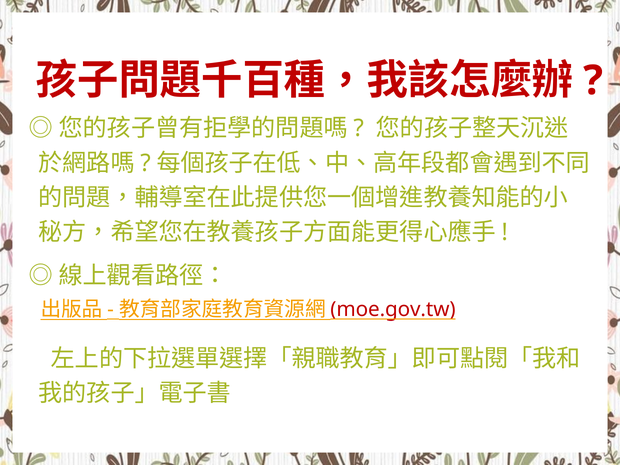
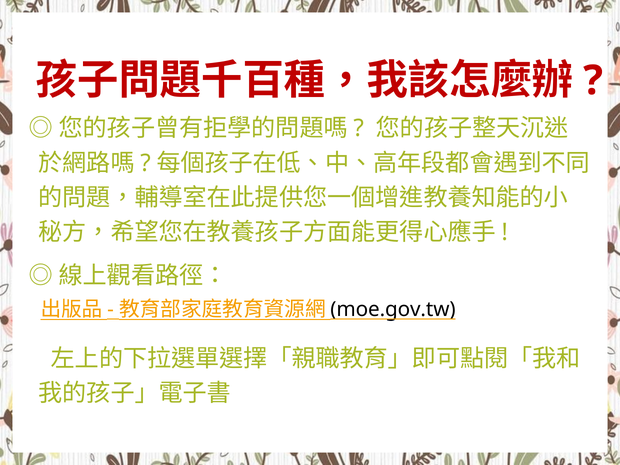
moe.gov.tw colour: red -> black (393, 310)
